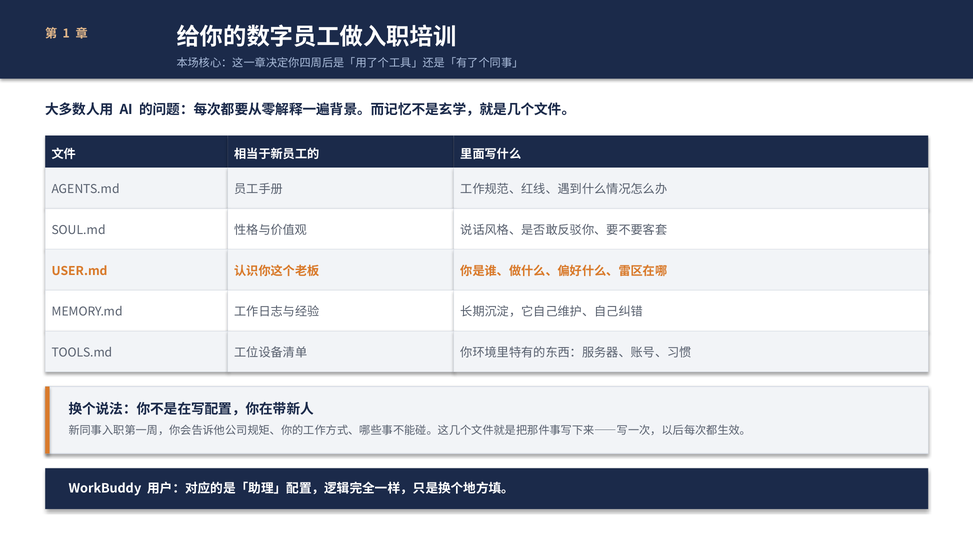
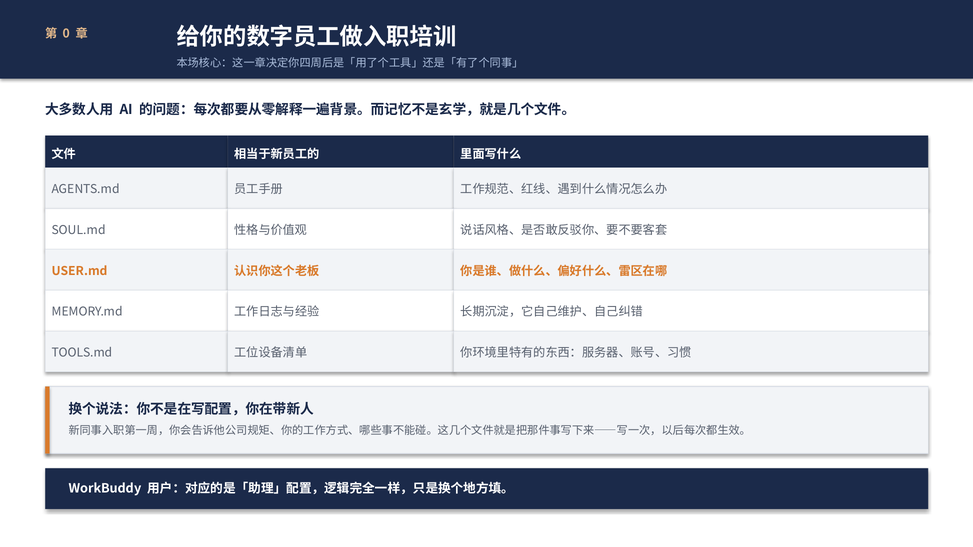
1: 1 -> 0 (67, 34)
